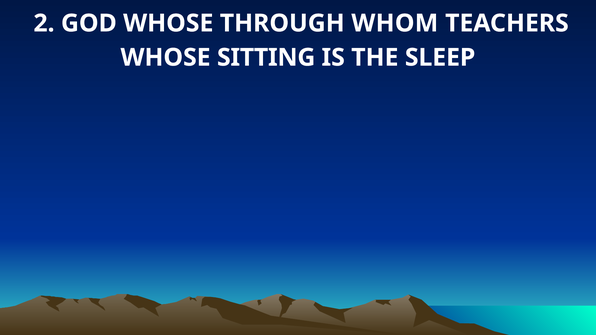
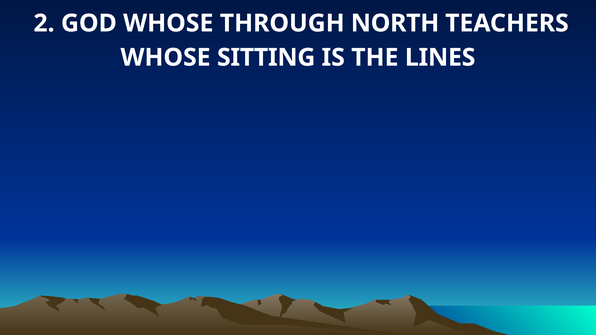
WHOM: WHOM -> NORTH (395, 23)
SLEEP: SLEEP -> LINES (440, 58)
